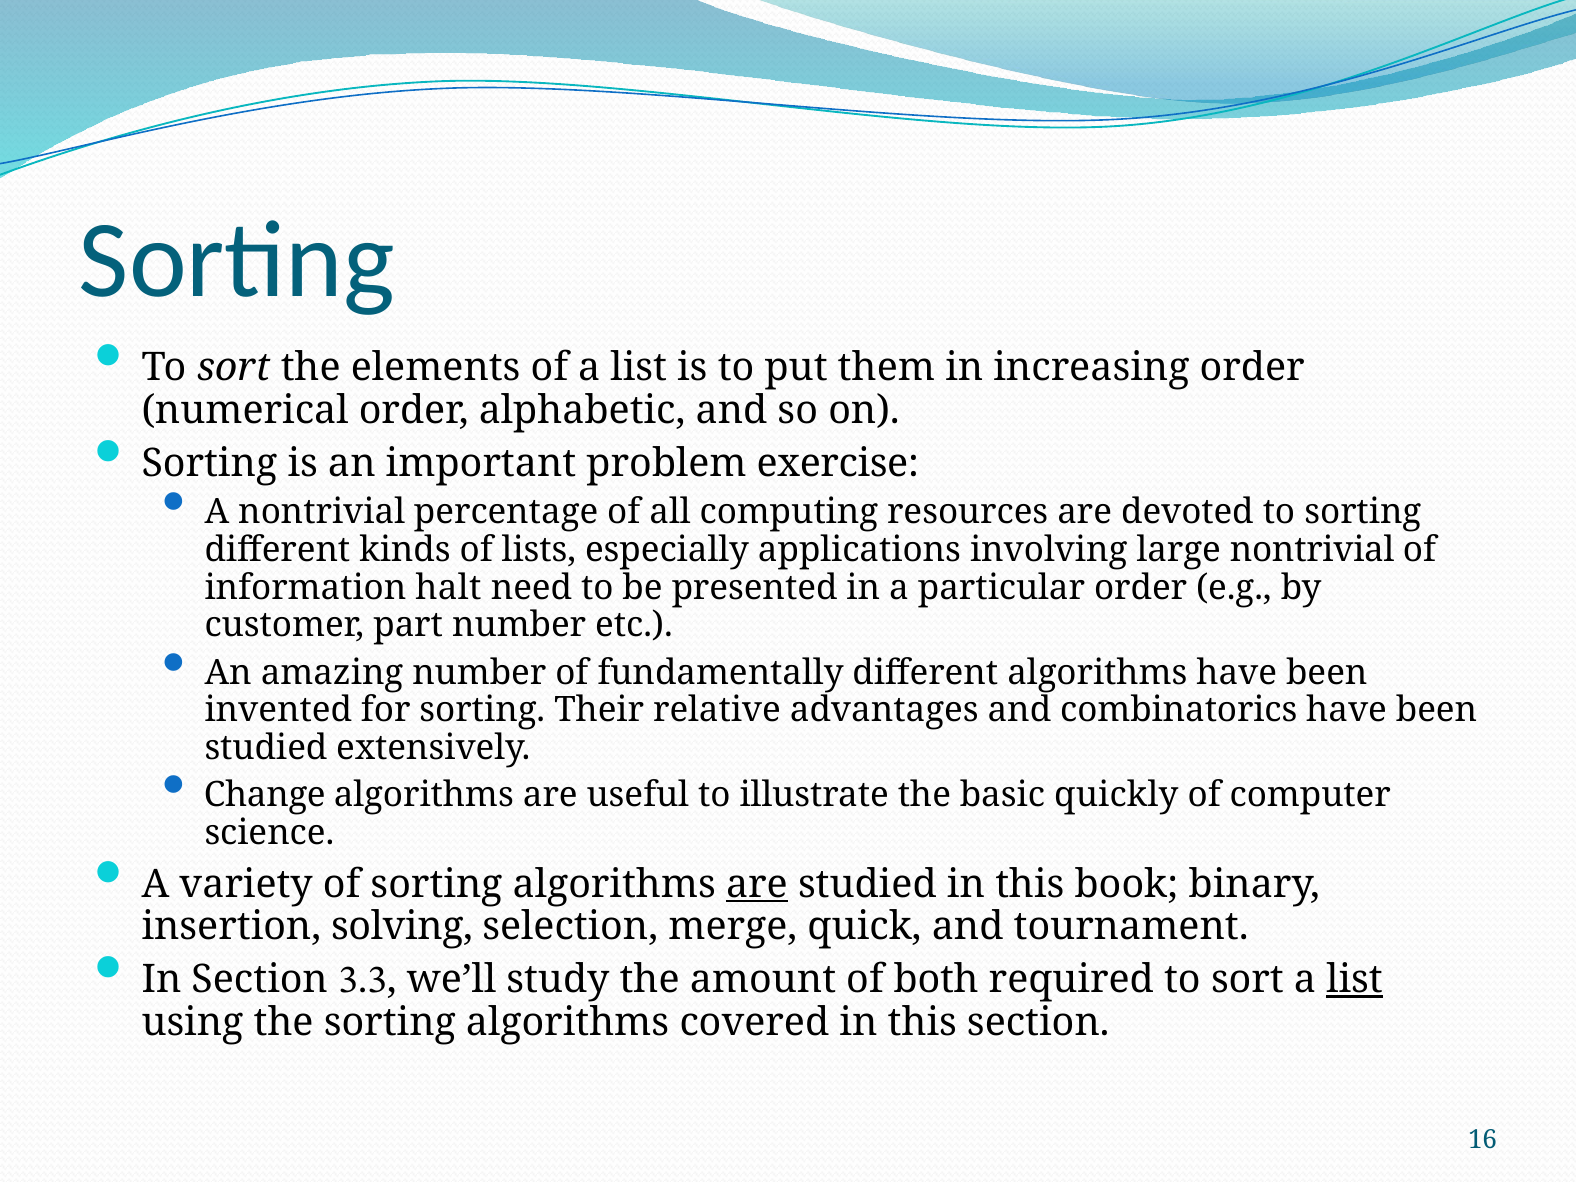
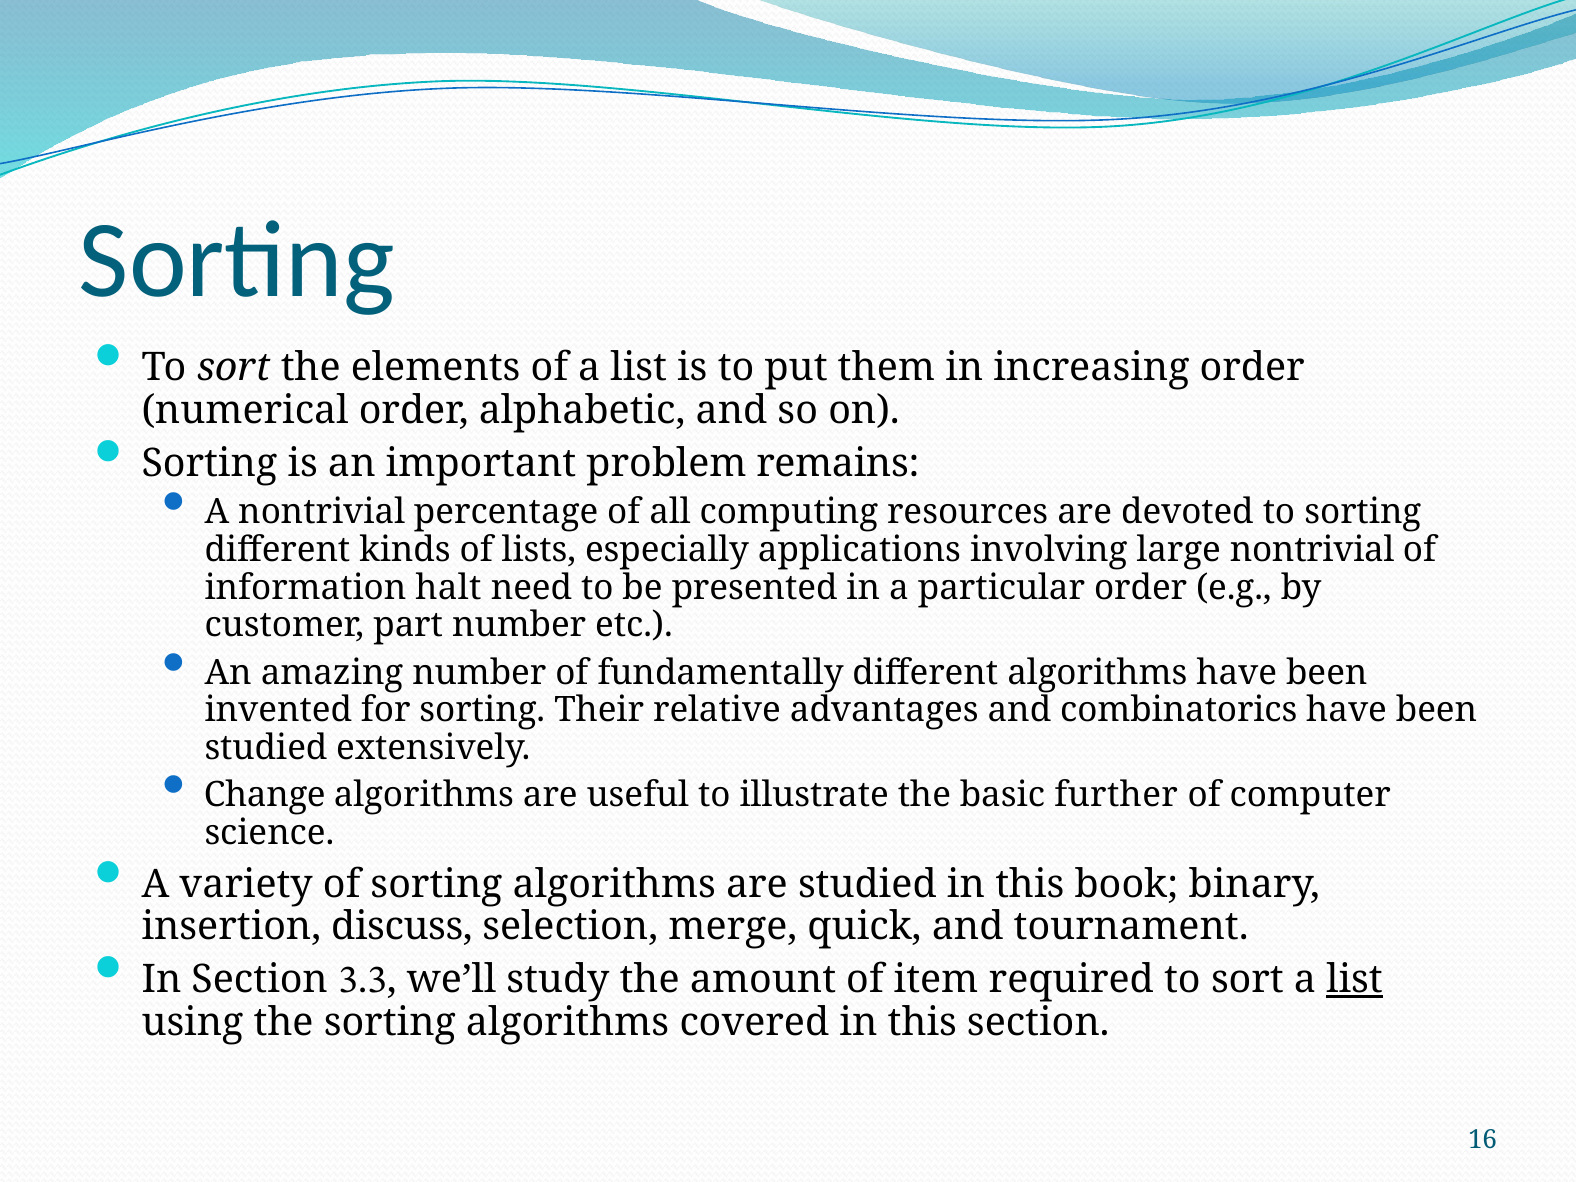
exercise: exercise -> remains (838, 463)
quickly: quickly -> further (1116, 795)
are underline: present -> none (757, 884)
solving: solving -> discuss (402, 927)
both: both -> item (936, 979)
